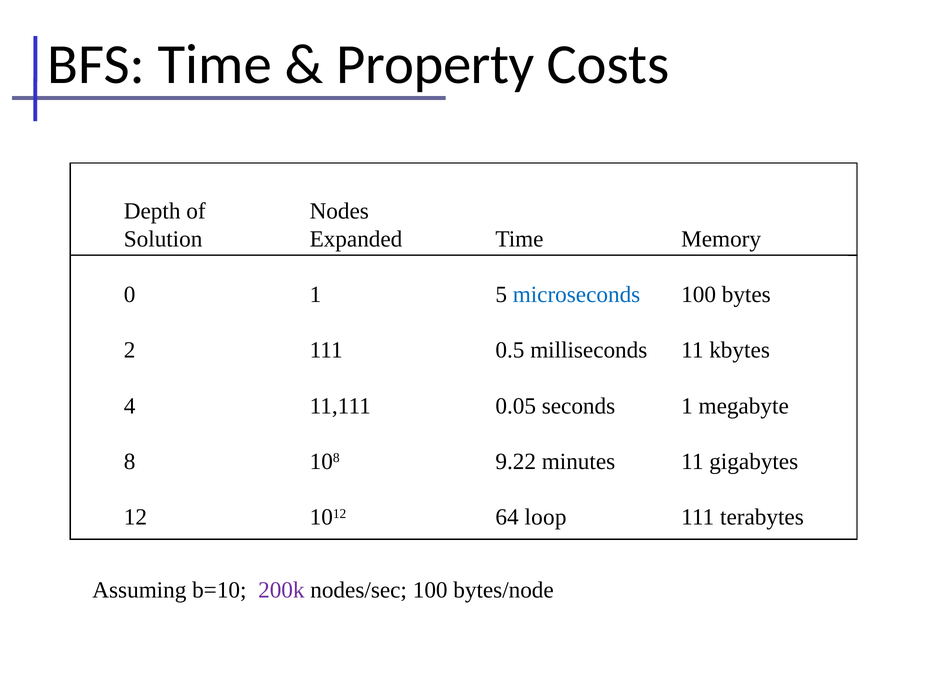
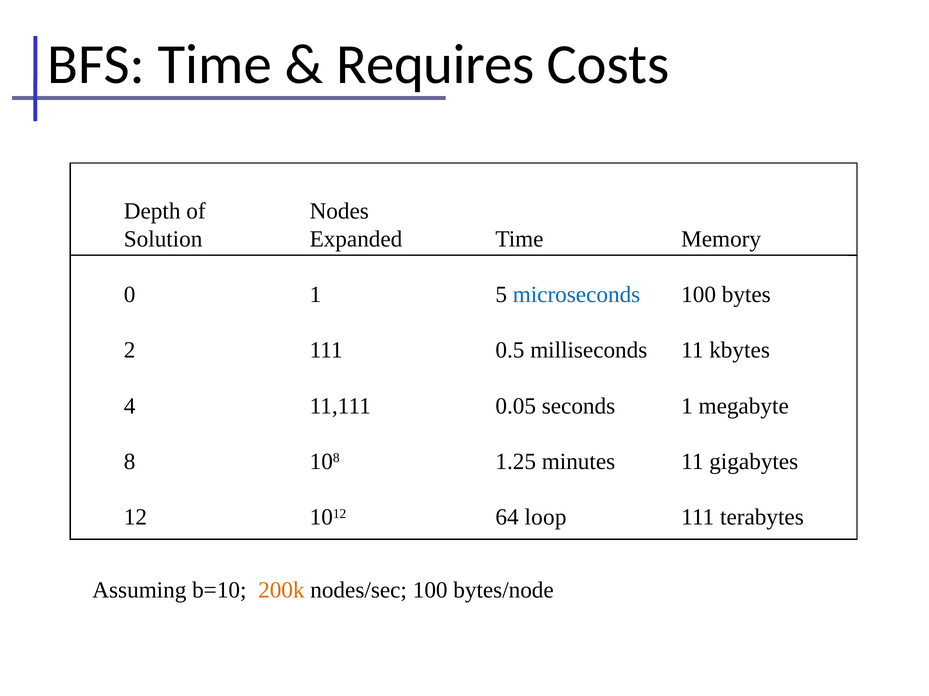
Property: Property -> Requires (435, 65)
9.22: 9.22 -> 1.25 (516, 462)
200k colour: purple -> orange (281, 591)
